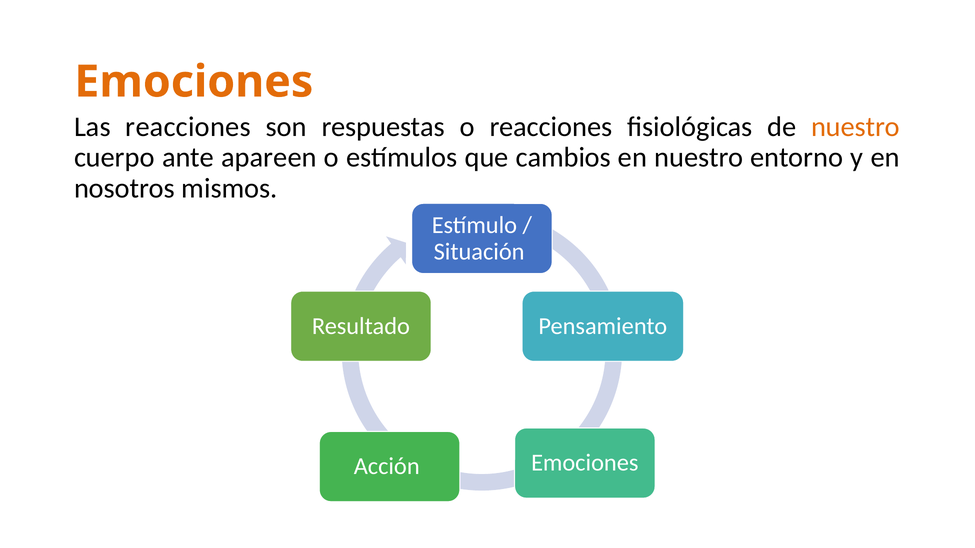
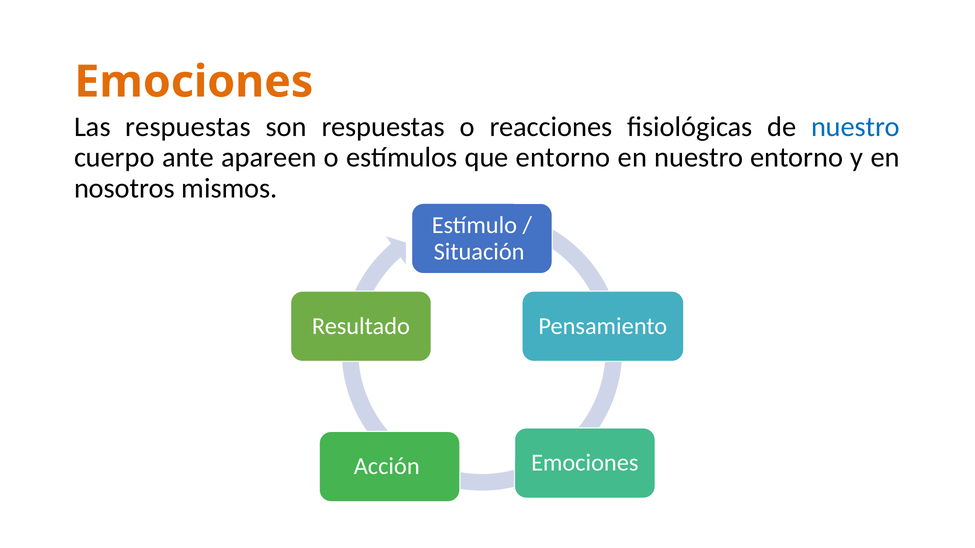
Las reacciones: reacciones -> respuestas (188, 127)
nuestro colour: orange -> blue (856, 127)
que cambios: cambios -> entorno (563, 158)
